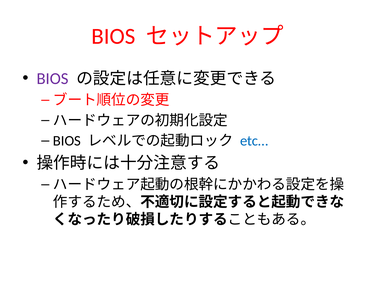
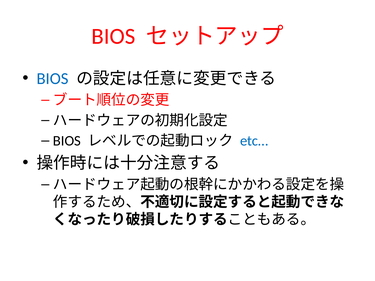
BIOS colour: purple -> blue (53, 79)
